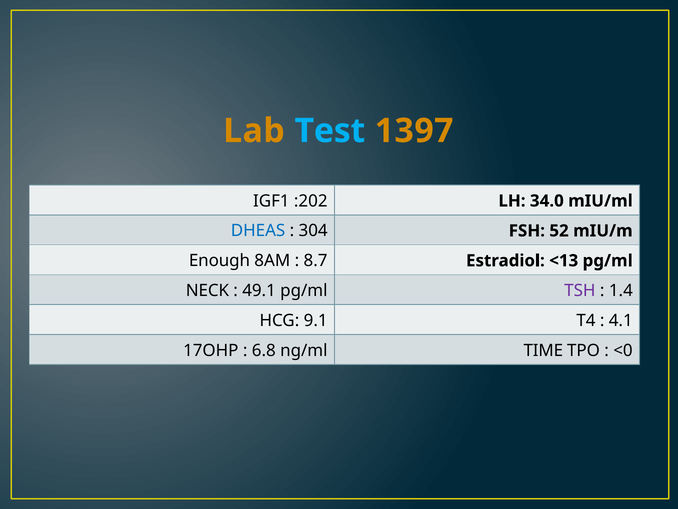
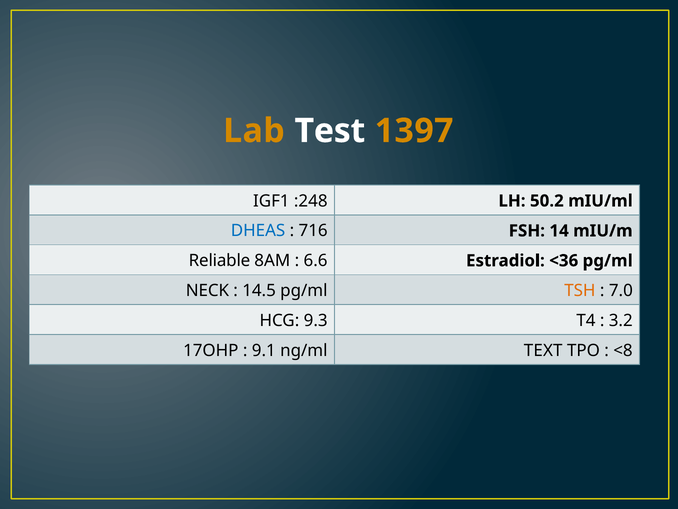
Test colour: light blue -> white (330, 131)
:202: :202 -> :248 (311, 201)
34.0: 34.0 -> 50.2 (547, 201)
304: 304 -> 716 (313, 231)
52: 52 -> 14 (559, 231)
Enough: Enough -> Reliable (220, 260)
8.7: 8.7 -> 6.6 (316, 260)
<13: <13 -> <36 (564, 260)
49.1: 49.1 -> 14.5 (259, 290)
TSH colour: purple -> orange (580, 290)
1.4: 1.4 -> 7.0 (621, 290)
9.1: 9.1 -> 9.3 (316, 320)
4.1: 4.1 -> 3.2 (621, 320)
6.8: 6.8 -> 9.1 (264, 350)
TIME: TIME -> TEXT (543, 350)
<0: <0 -> <8 (623, 350)
